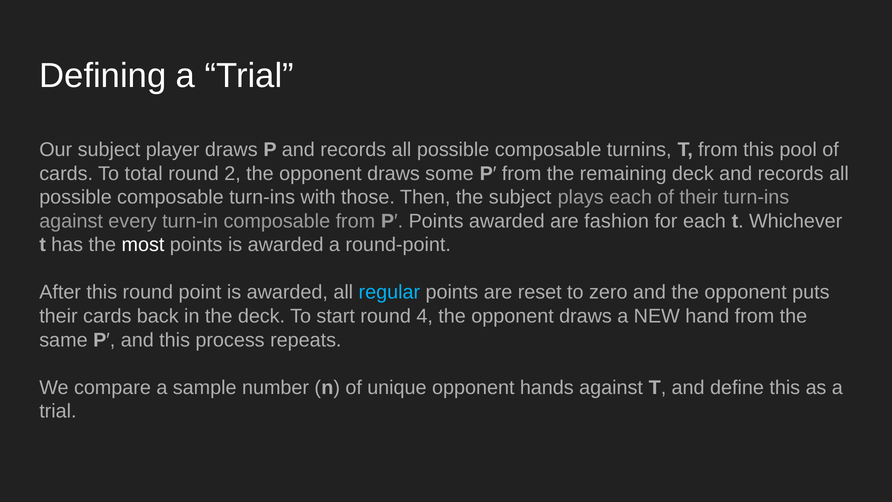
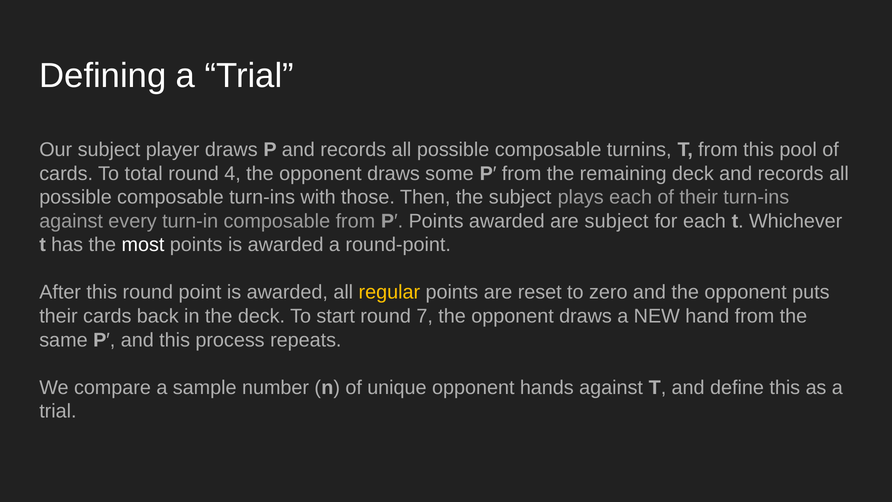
2: 2 -> 4 (233, 173)
are fashion: fashion -> subject (617, 221)
regular colour: light blue -> yellow (389, 292)
4: 4 -> 7 (425, 316)
